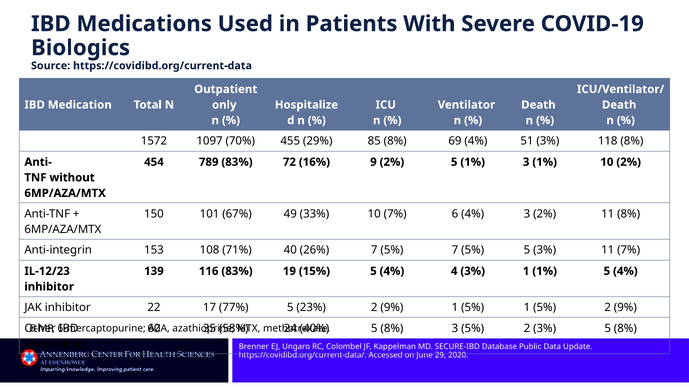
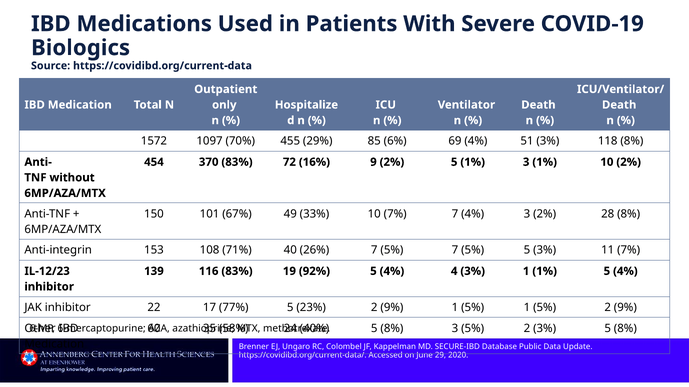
85 8%: 8% -> 6% (395, 141)
789: 789 -> 370 (209, 162)
7% 6: 6 -> 7 (455, 214)
2% 11: 11 -> 28 (608, 214)
15%: 15% -> 92% (314, 272)
